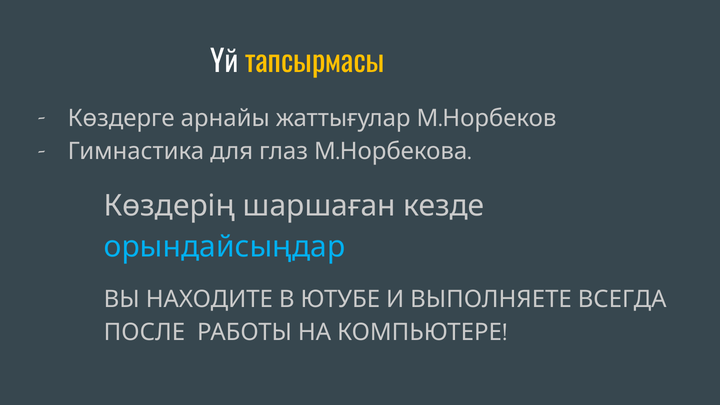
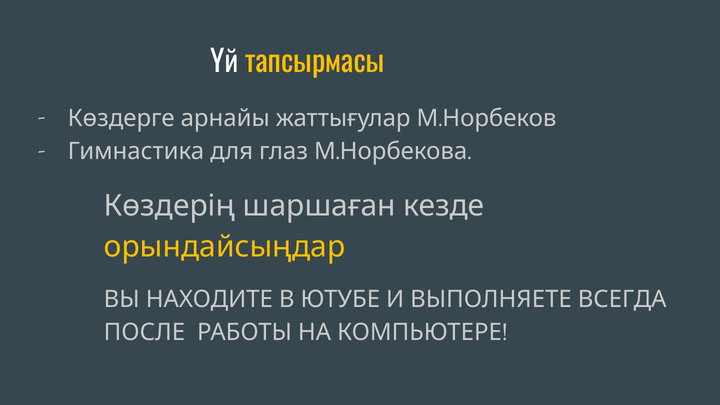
орындайсыңдар colour: light blue -> yellow (225, 247)
